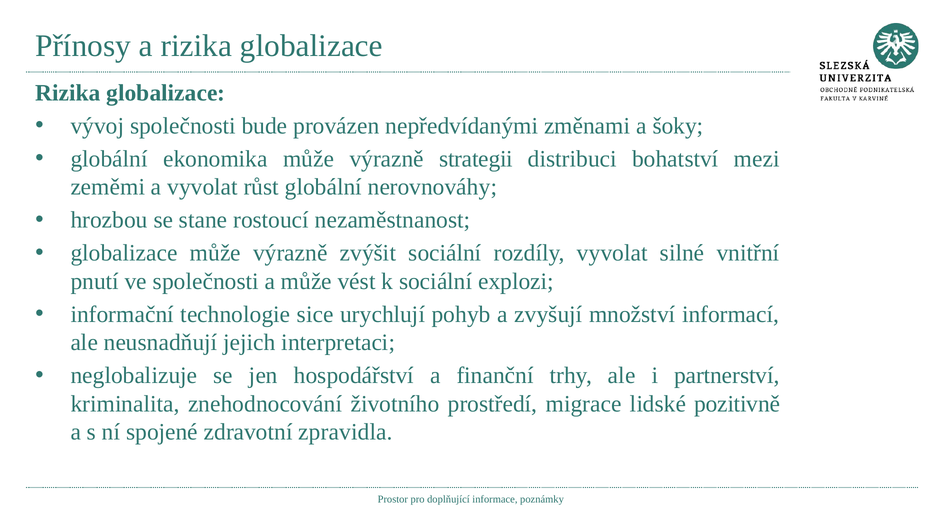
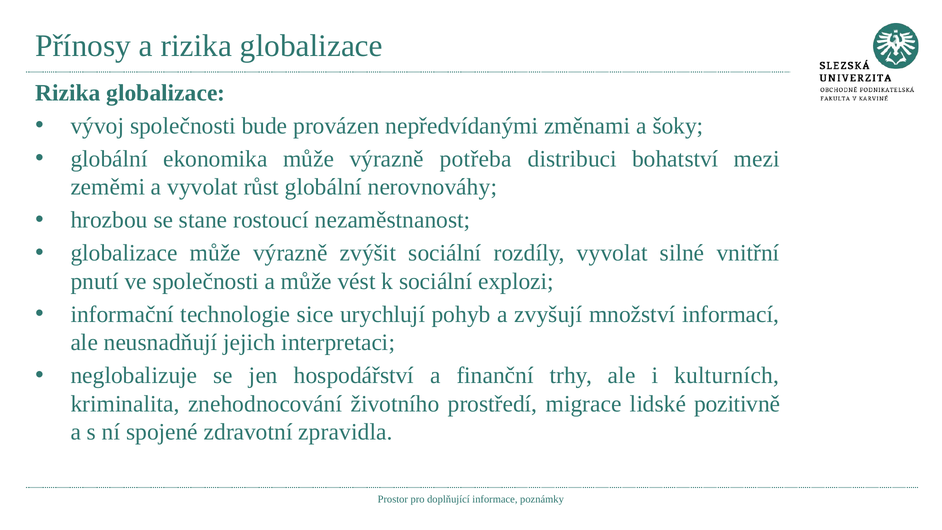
strategii: strategii -> potřeba (476, 159)
partnerství: partnerství -> kulturních (727, 376)
